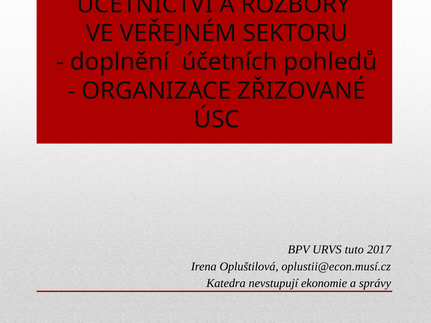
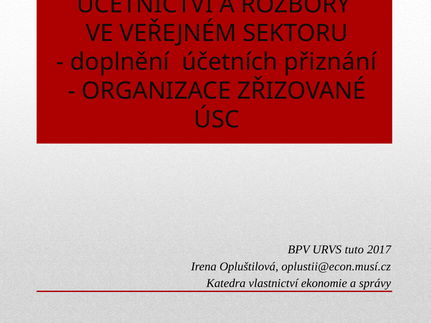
pohledů: pohledů -> přiznání (330, 62)
nevstupují: nevstupují -> vlastnictví (273, 283)
